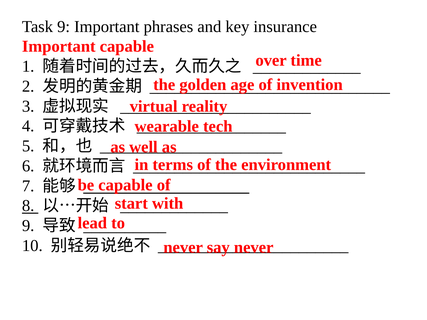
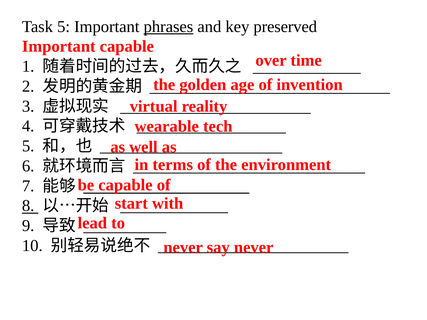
Task 9: 9 -> 5 (64, 27)
phrases underline: none -> present (168, 27)
insurance: insurance -> preserved (285, 27)
